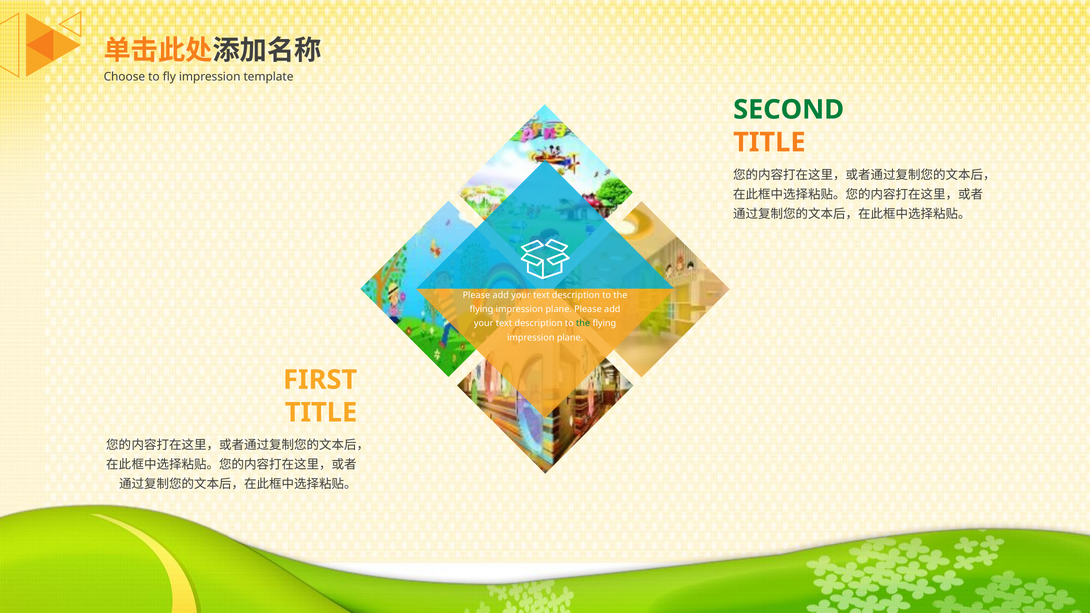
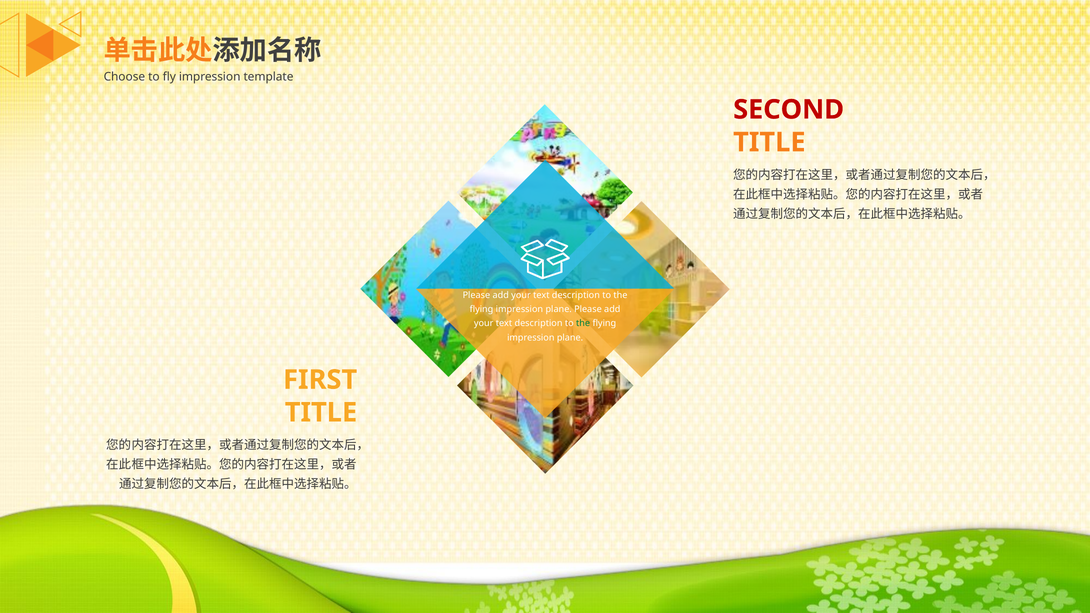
SECOND colour: green -> red (789, 110)
